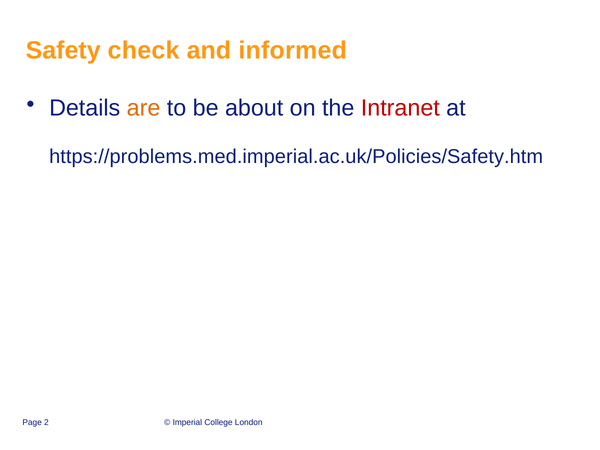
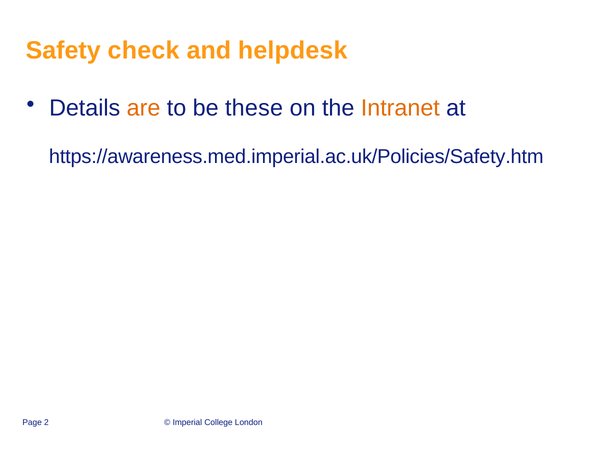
informed: informed -> helpdesk (293, 50)
about: about -> these (254, 108)
Intranet colour: red -> orange (400, 108)
https://problems.med.imperial.ac.uk/Policies/Safety.htm: https://problems.med.imperial.ac.uk/Policies/Safety.htm -> https://awareness.med.imperial.ac.uk/Policies/Safety.htm (296, 157)
